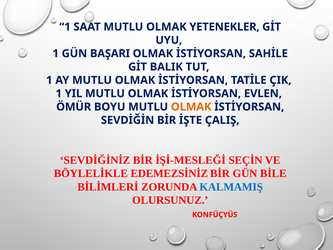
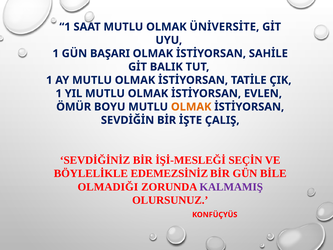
YETENEKLER: YETENEKLER -> ÜNİVERSİTE (224, 27)
BİLİMLERİ: BİLİMLERİ -> OLMADIĞI (108, 187)
KALMAMIŞ colour: blue -> purple (231, 187)
